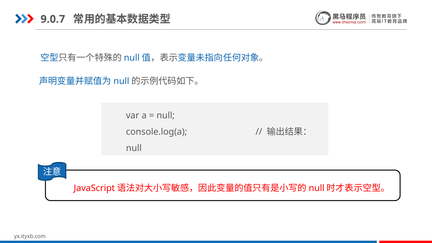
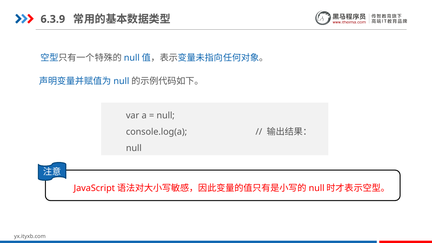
9.0.7: 9.0.7 -> 6.3.9 (53, 19)
